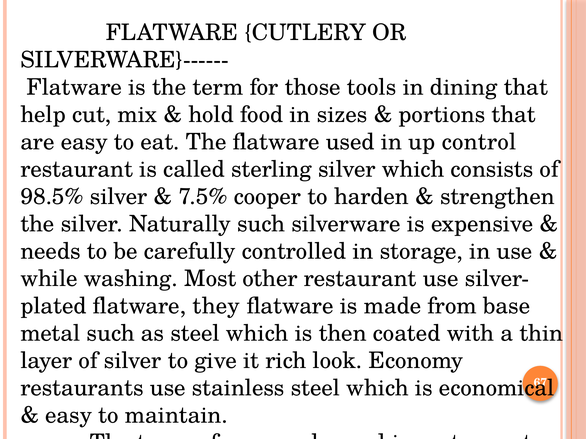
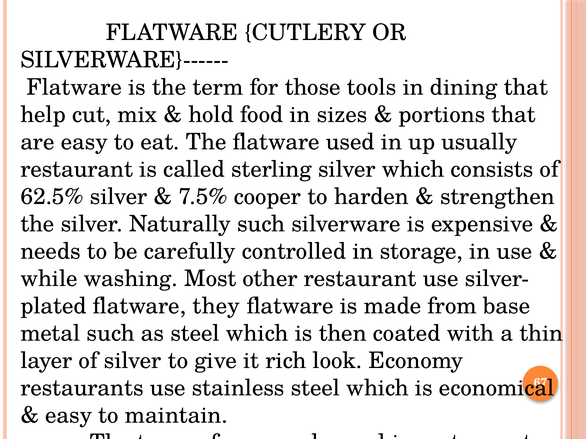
control: control -> usually (479, 142)
98.5%: 98.5% -> 62.5% (52, 197)
